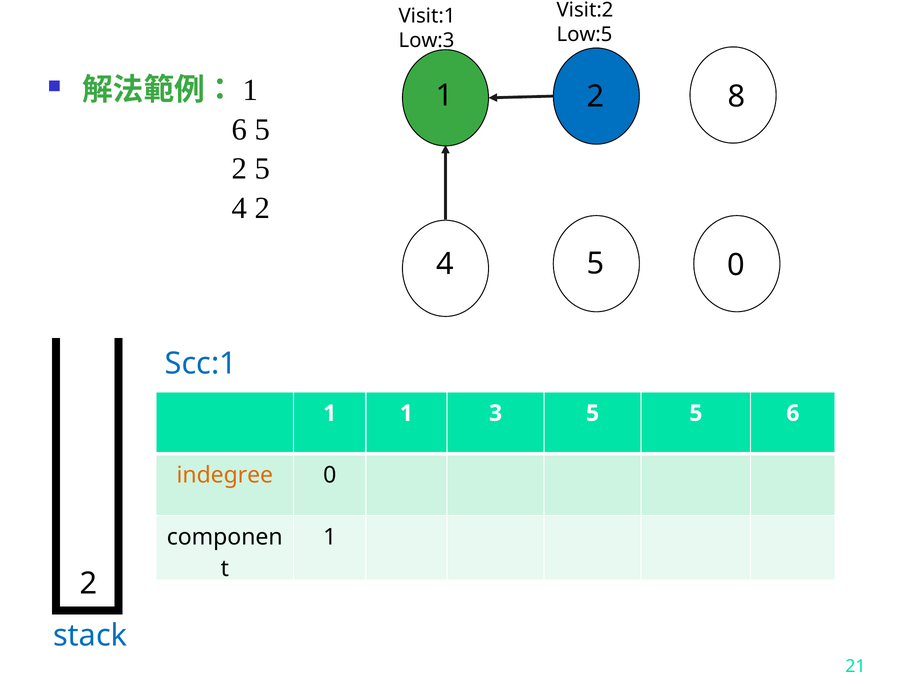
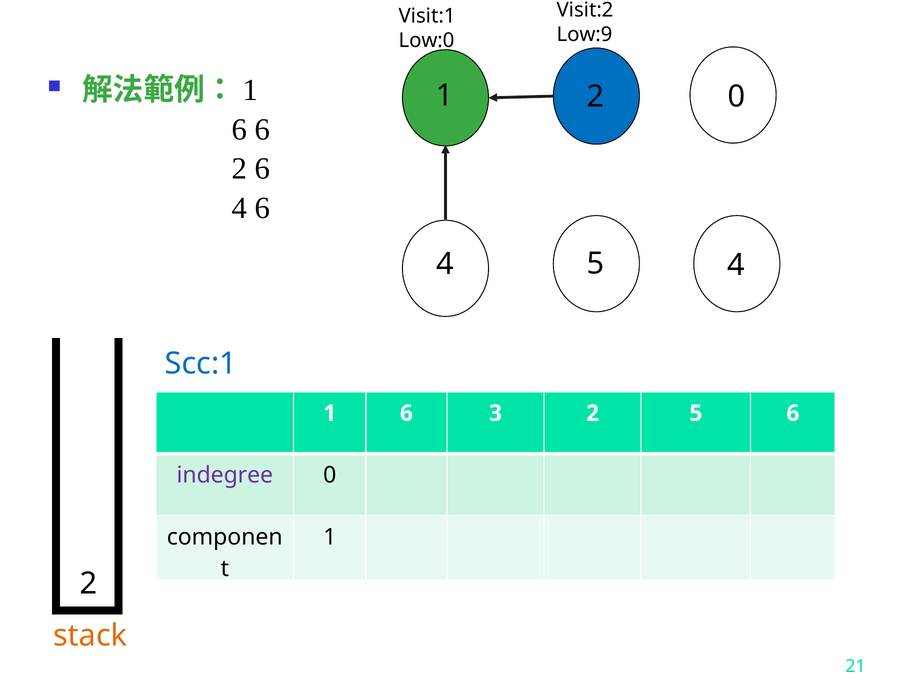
Low:5: Low:5 -> Low:9 (584, 34)
Low:3: Low:3 -> Low:0 (426, 41)
1 8: 8 -> 0 (736, 97)
6 5: 5 -> 6 (262, 129)
2 5: 5 -> 6 (262, 169)
4 2: 2 -> 6 (262, 208)
5 0: 0 -> 4 (736, 265)
1 1: 1 -> 6 (406, 413)
3 5: 5 -> 2 (593, 413)
indegree colour: orange -> purple (225, 475)
stack colour: blue -> orange (90, 635)
